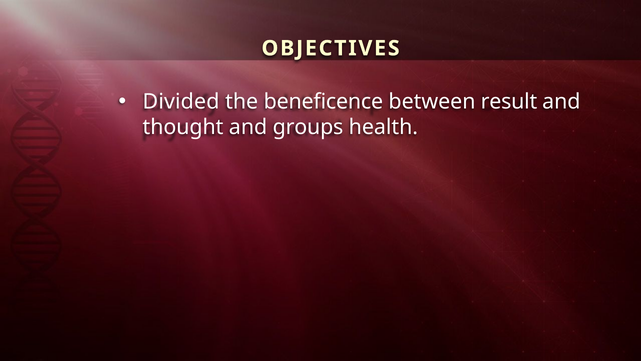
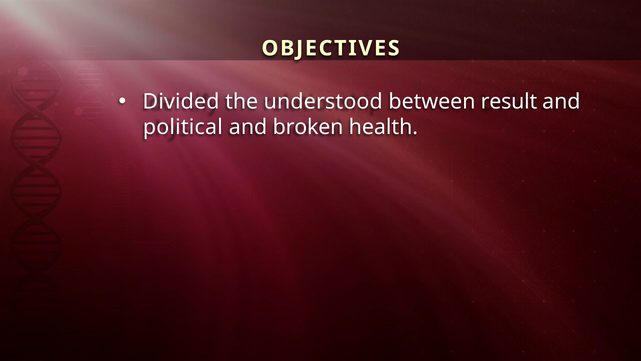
beneficence: beneficence -> understood (323, 102)
thought: thought -> political (183, 127)
groups: groups -> broken (308, 127)
